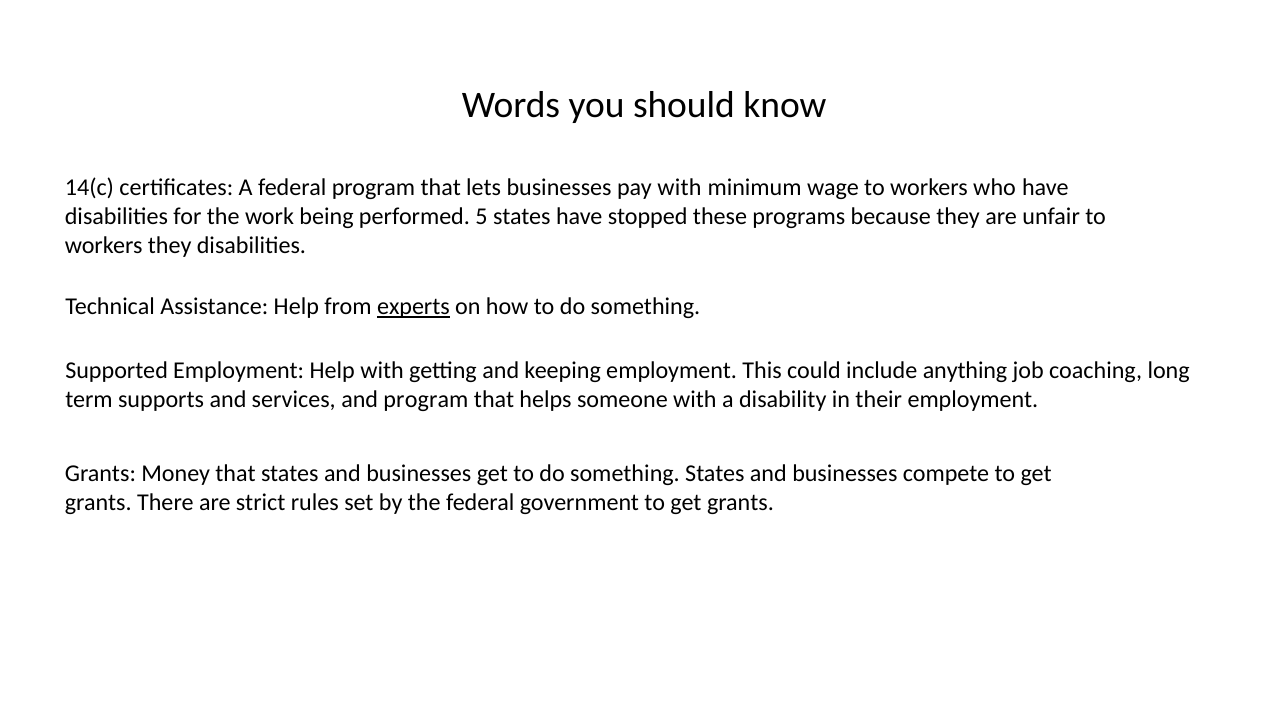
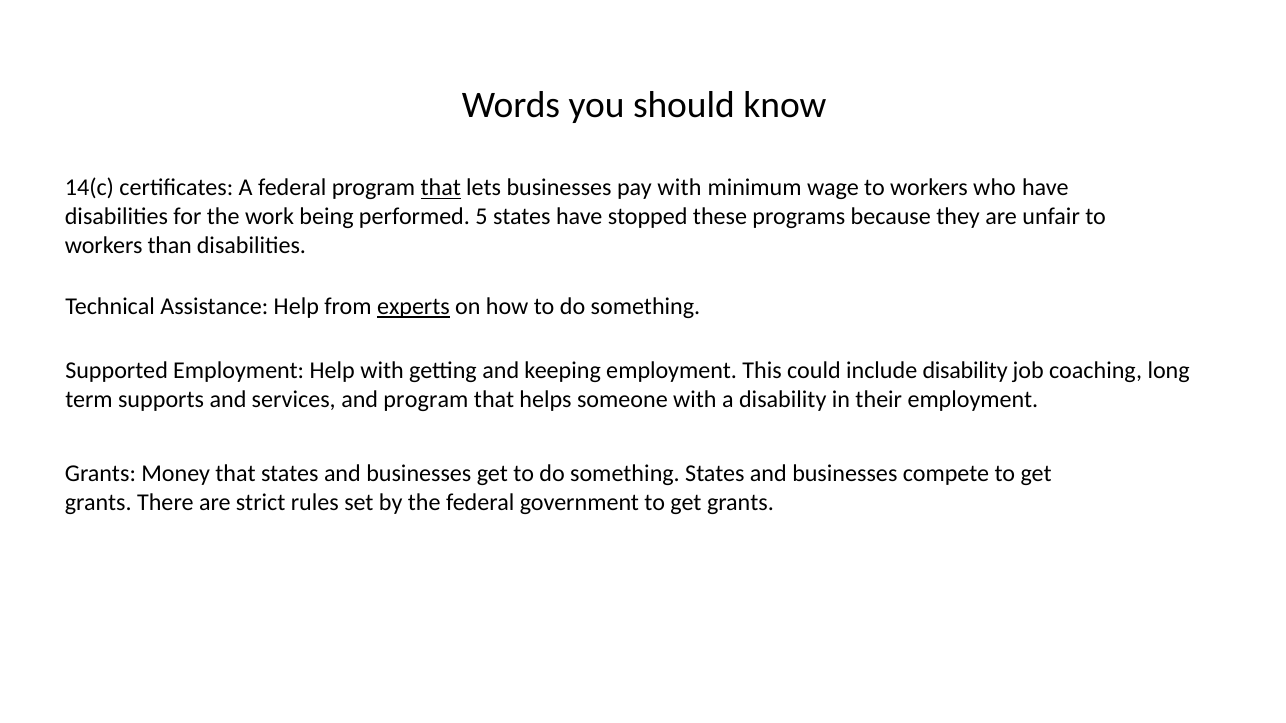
that underline: none -> present (441, 188)
workers they: they -> than (170, 246)
include anything: anything -> disability (965, 371)
